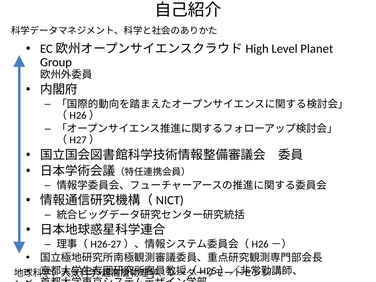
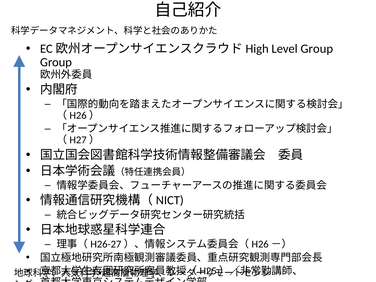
Level Planet: Planet -> Group (317, 49)
